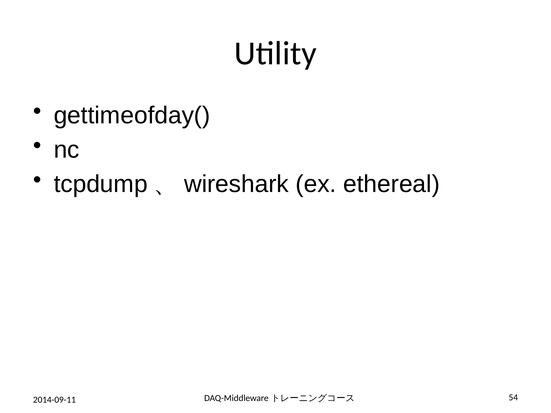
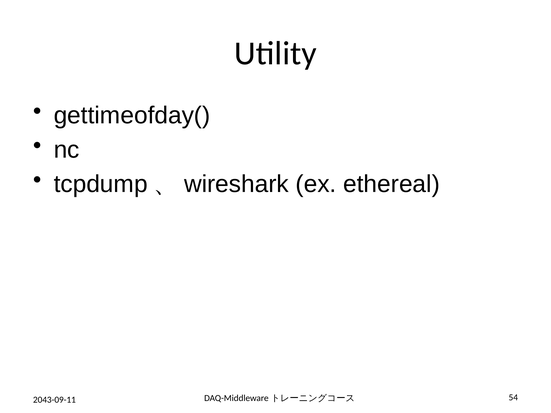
2014-09-11: 2014-09-11 -> 2043-09-11 (54, 400)
